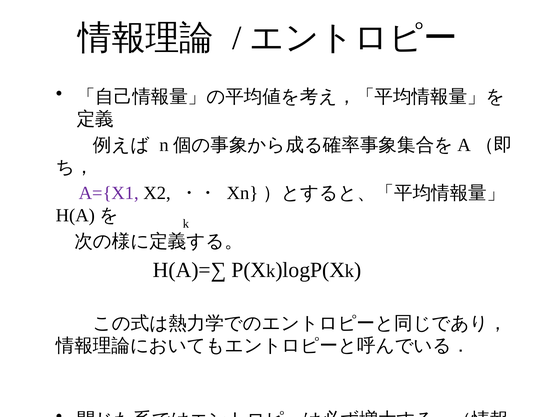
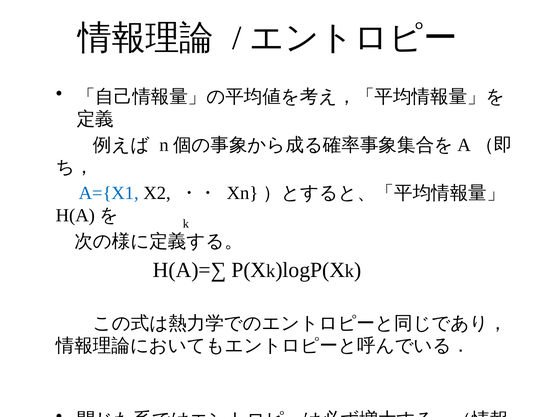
A={X1 colour: purple -> blue (109, 193)
